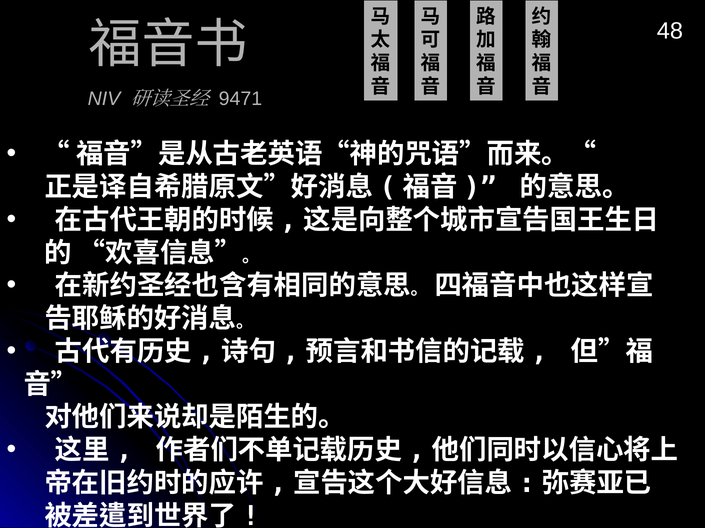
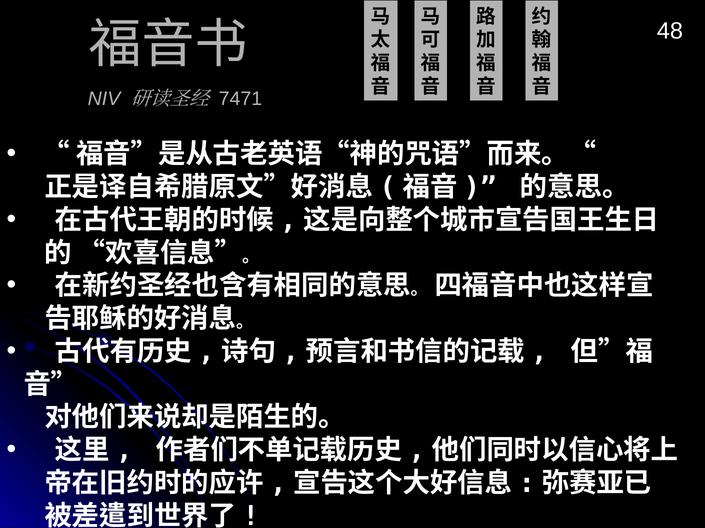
9471: 9471 -> 7471 (240, 99)
